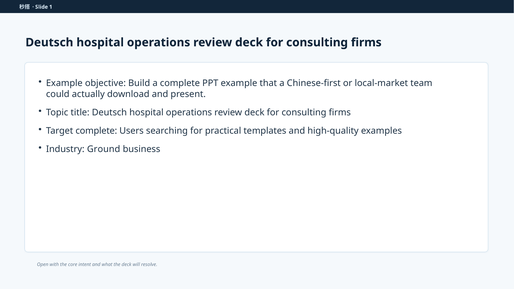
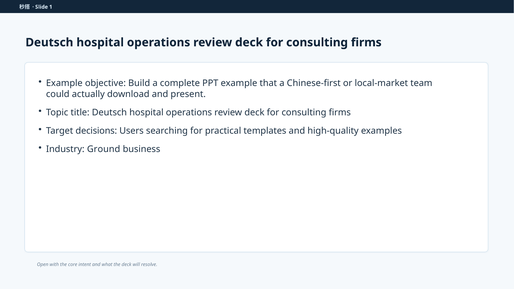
Target complete: complete -> decisions (96, 131)
